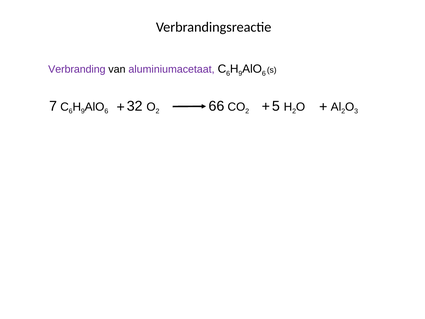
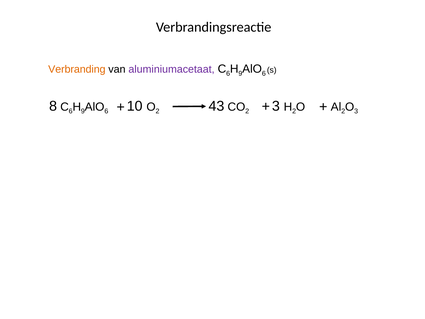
Verbranding colour: purple -> orange (77, 69)
7: 7 -> 8 (53, 106)
32: 32 -> 10 (135, 106)
66: 66 -> 43 (216, 106)
2 5: 5 -> 3 (276, 106)
